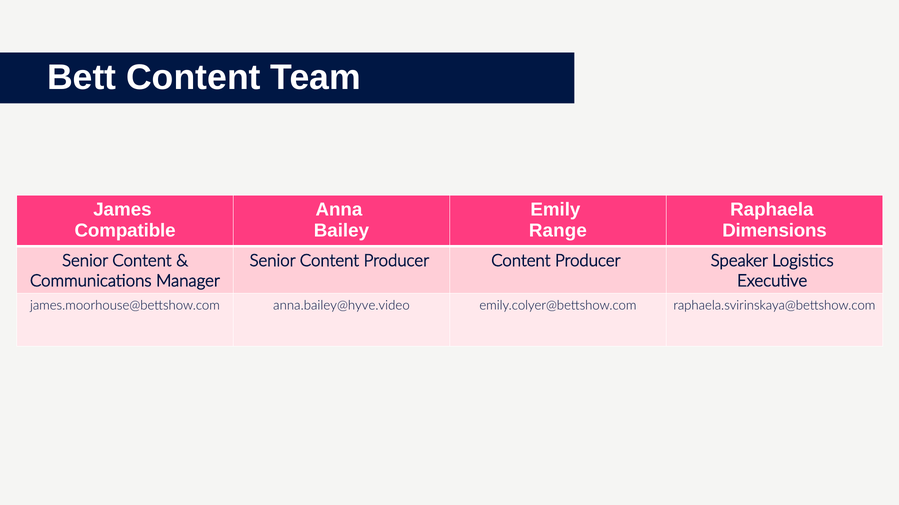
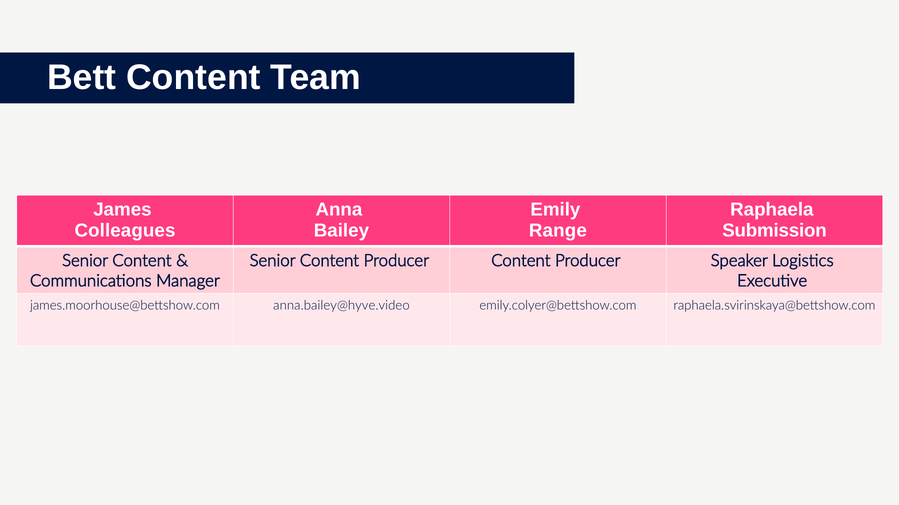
Compatible: Compatible -> Colleagues (125, 231)
Dimensions: Dimensions -> Submission (774, 231)
